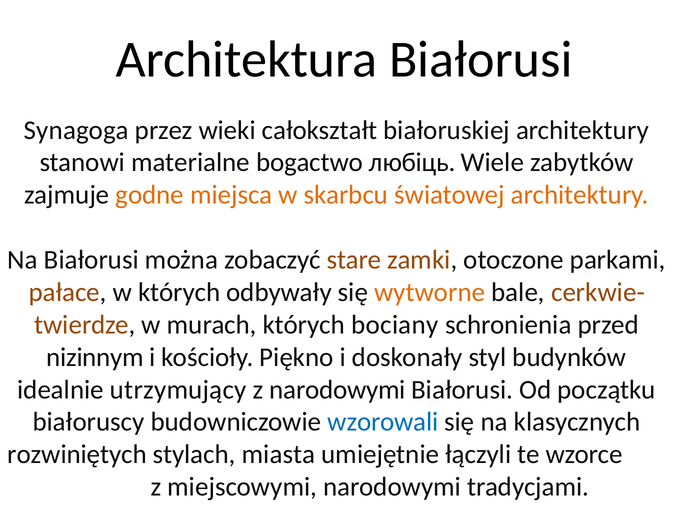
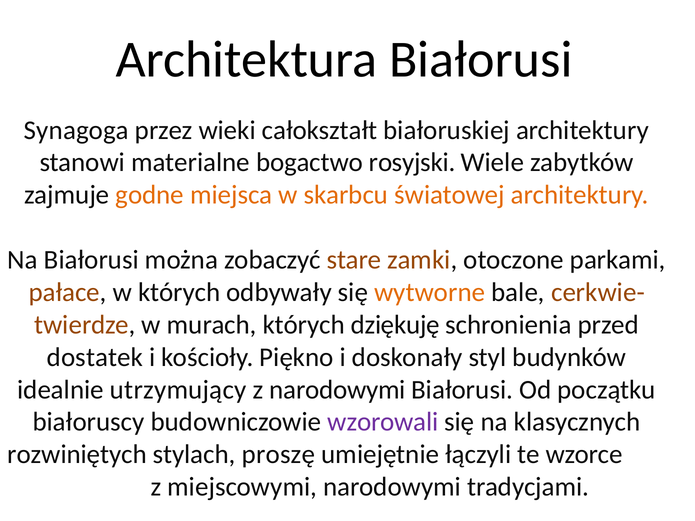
любіць: любіць -> rosyjski (412, 163)
bociany: bociany -> dziękuję (395, 325)
nizinnym: nizinnym -> dostatek (95, 357)
wzorowali colour: blue -> purple (383, 422)
miasta: miasta -> proszę (278, 455)
